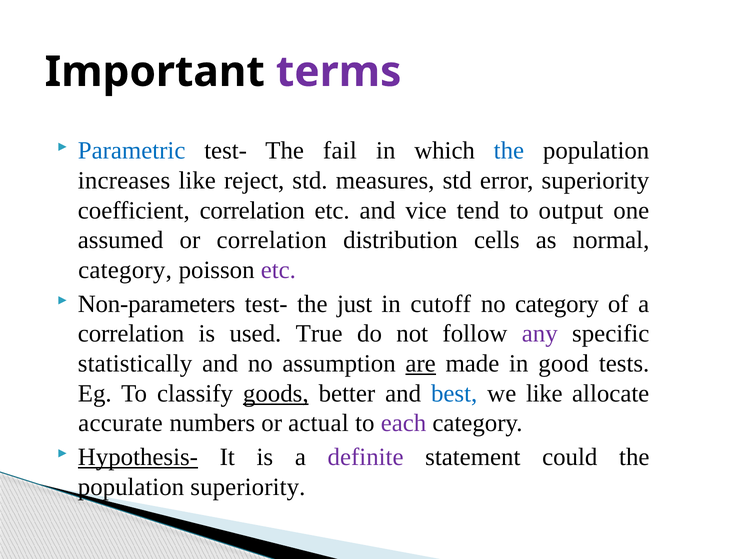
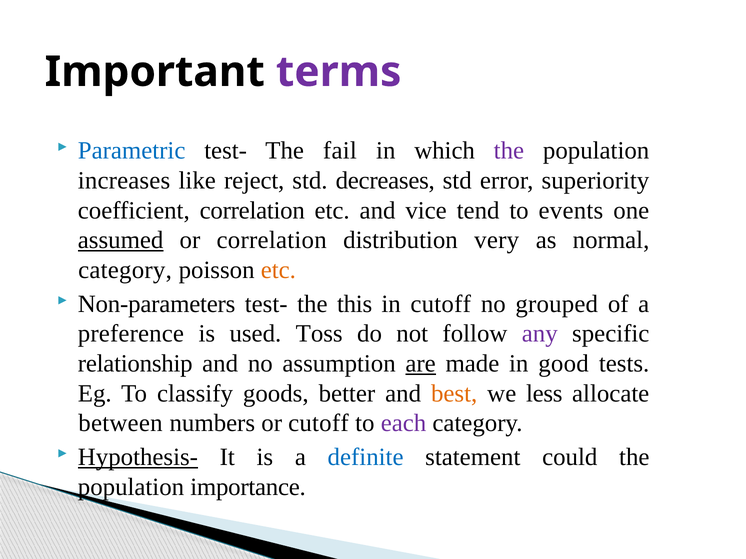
the colour: blue -> purple (509, 151)
measures: measures -> decreases (385, 181)
output: output -> events (571, 211)
assumed underline: none -> present (121, 240)
cells: cells -> very (497, 240)
etc colour: purple -> orange (278, 270)
just: just -> this (355, 304)
no category: category -> grouped (557, 304)
correlation: correlation -> preference (131, 334)
True: True -> Toss (319, 334)
statistically: statistically -> relationship (135, 364)
goods underline: present -> none (276, 394)
best colour: blue -> orange (454, 394)
we like: like -> less (544, 394)
accurate: accurate -> between (120, 424)
or actual: actual -> cutoff (318, 424)
definite colour: purple -> blue (366, 458)
population superiority: superiority -> importance (248, 487)
